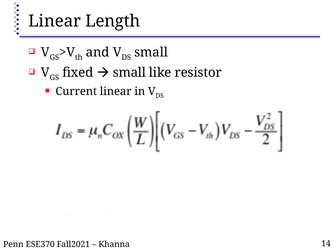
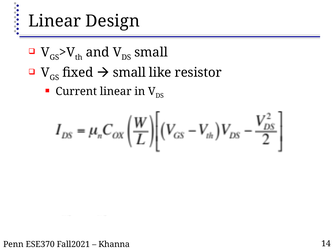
Length: Length -> Design (113, 21)
